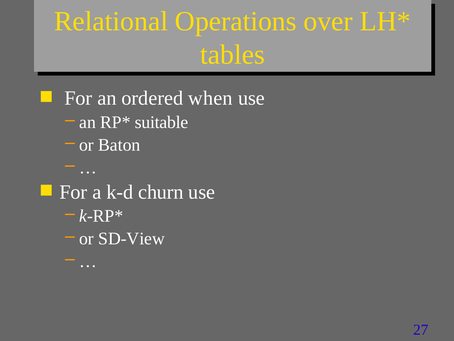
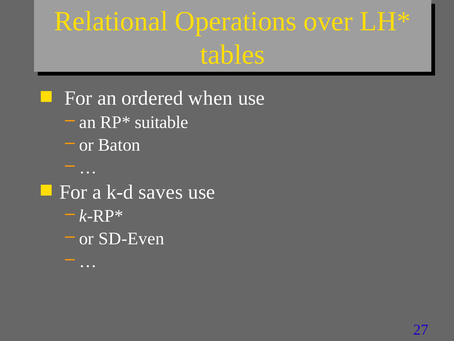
churn: churn -> saves (161, 192)
SD-View: SD-View -> SD-Even (131, 238)
